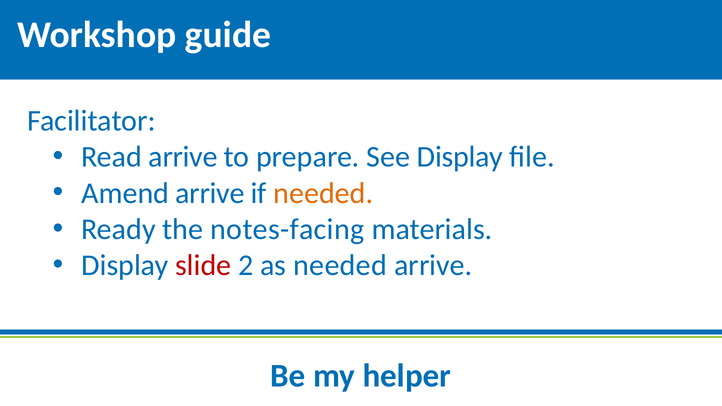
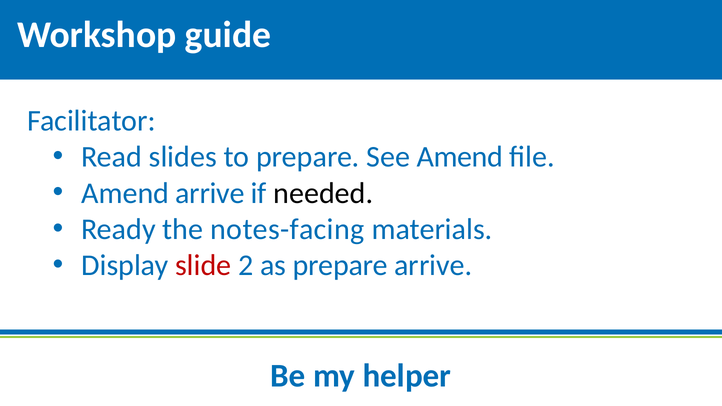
Read arrive: arrive -> slides (183, 157)
See Display: Display -> Amend (460, 157)
needed colour: orange -> black (323, 193)
as needed: needed -> prepare (340, 265)
